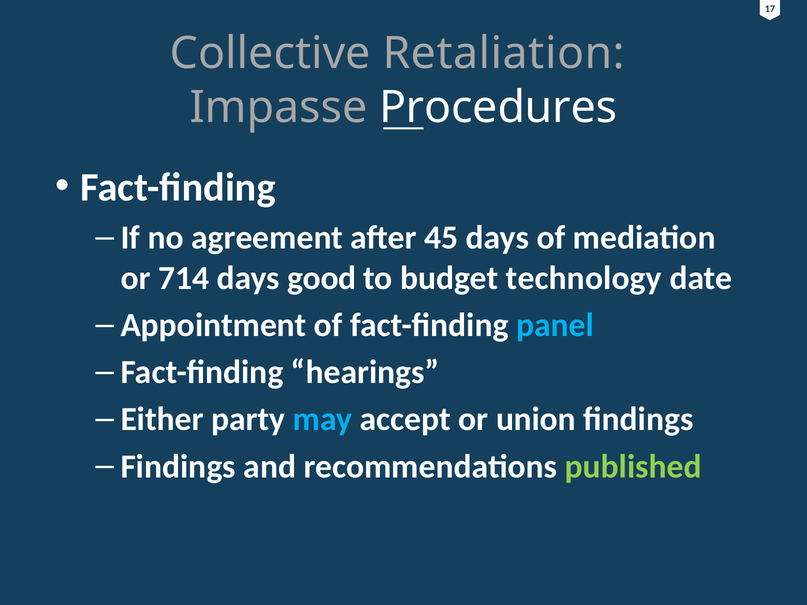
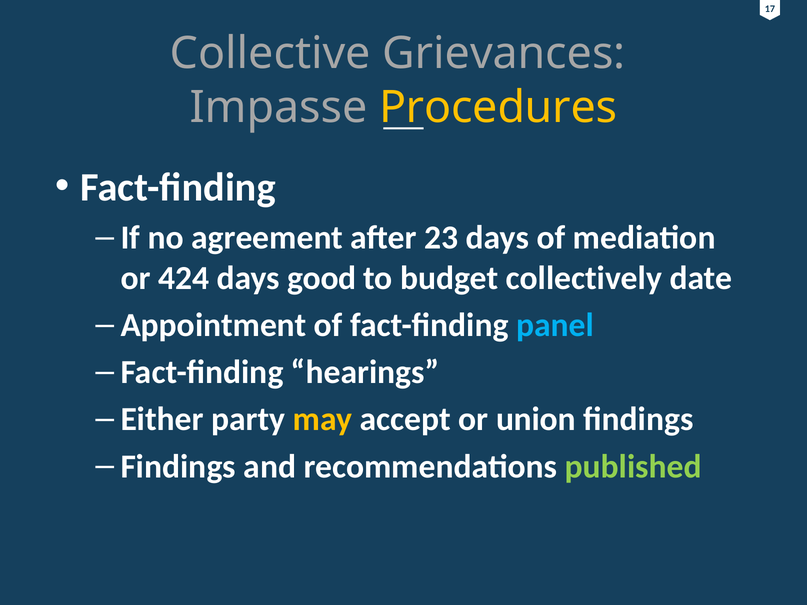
Retaliation: Retaliation -> Grievances (504, 54)
Procedures colour: white -> yellow (498, 107)
45: 45 -> 23 (441, 238)
714: 714 -> 424 (184, 278)
technology: technology -> collectively (584, 278)
may colour: light blue -> yellow (323, 420)
